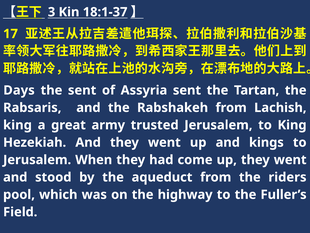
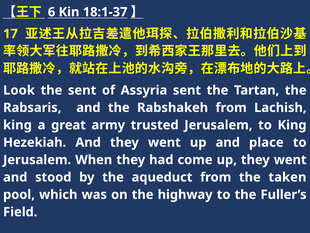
3: 3 -> 6 (52, 12)
Days: Days -> Look (19, 90)
kings: kings -> place (266, 142)
riders: riders -> taken (287, 177)
